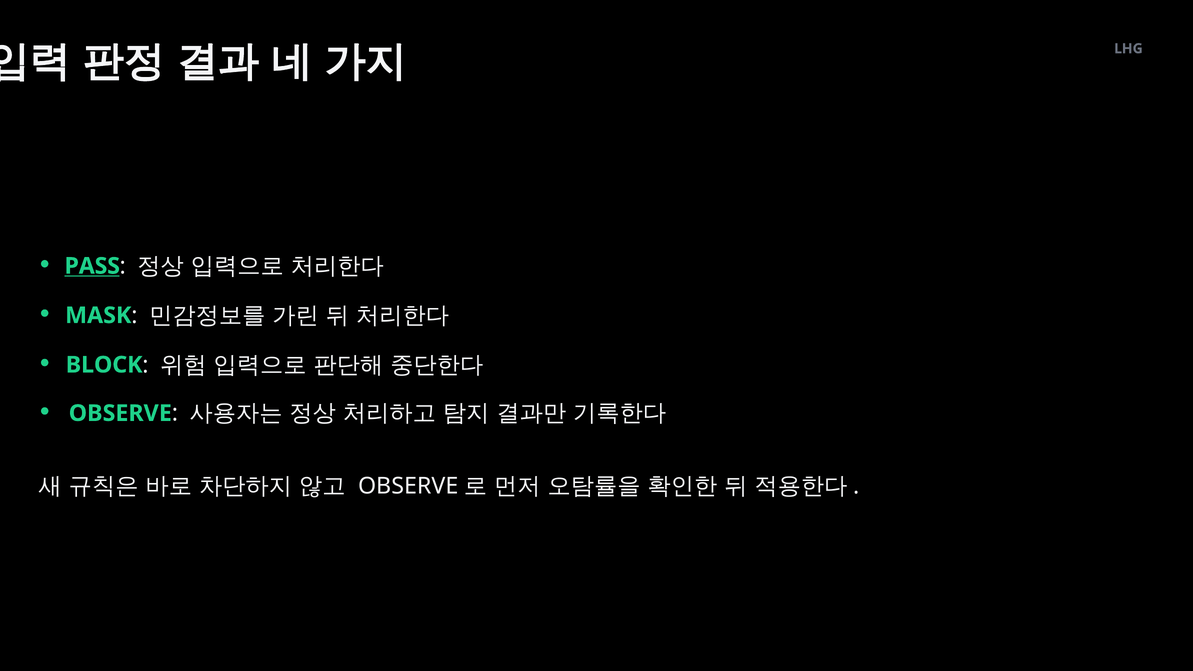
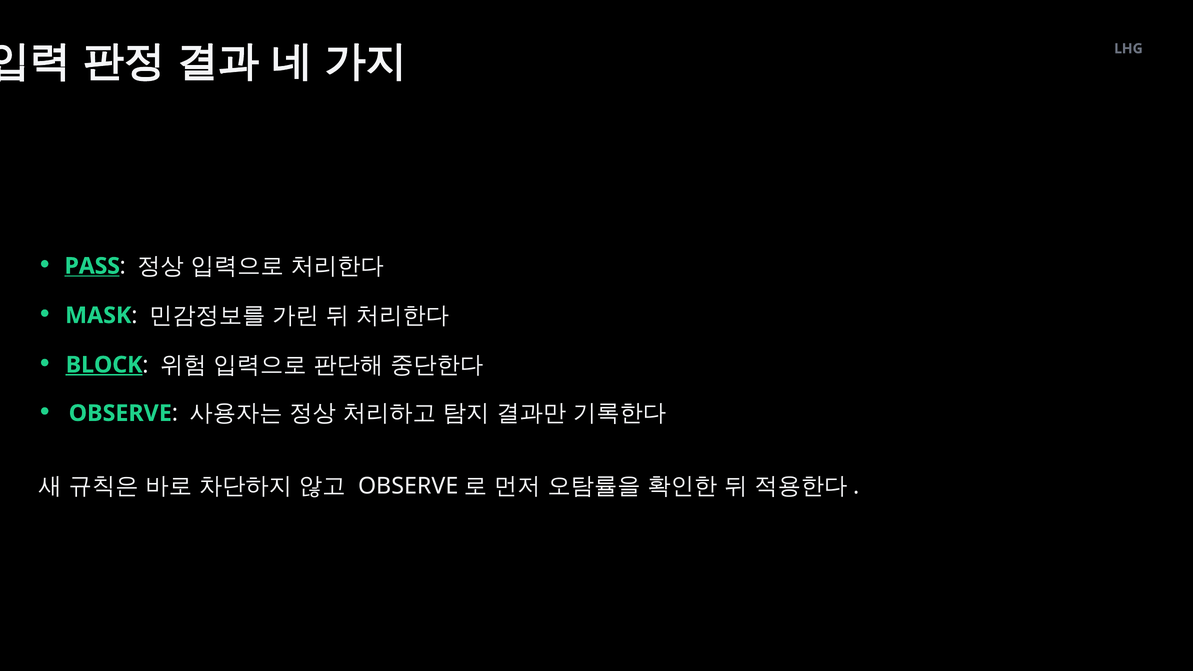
BLOCK underline: none -> present (104, 365)
